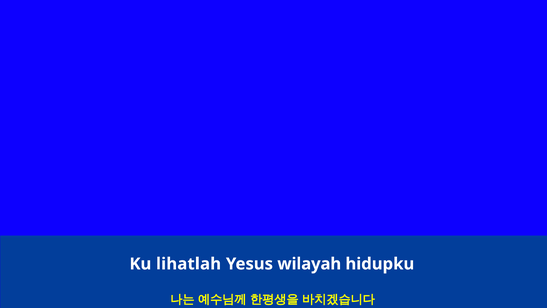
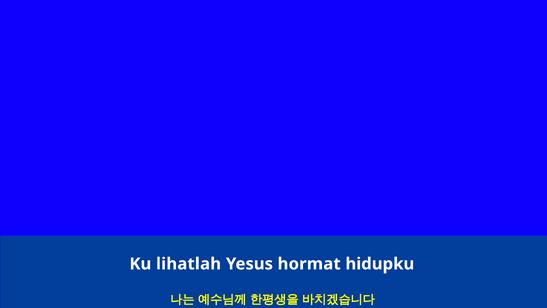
wilayah: wilayah -> hormat (309, 264)
